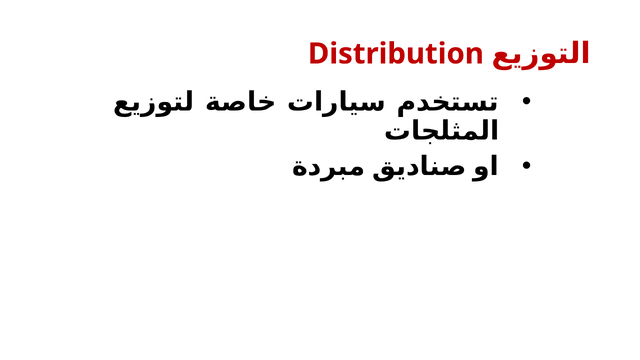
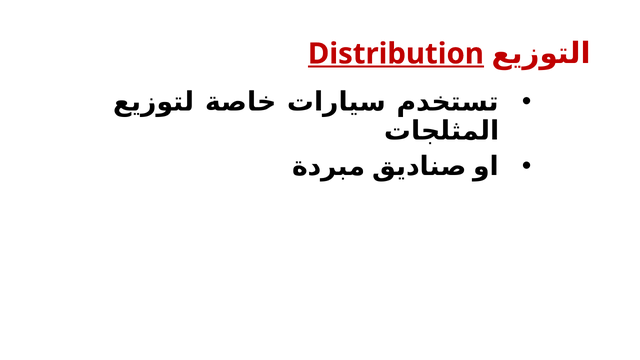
Distribution underline: none -> present (396, 54)
